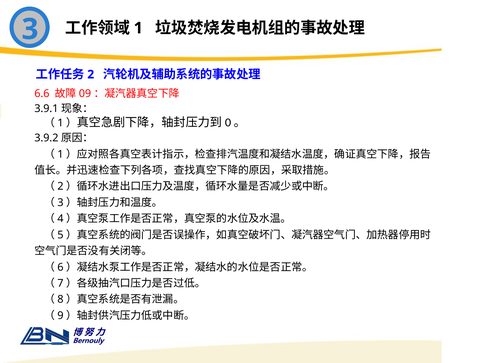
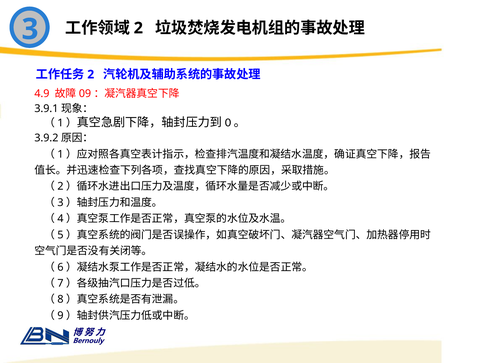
1: 1 -> 2 (138, 28)
6.6: 6.6 -> 4.9 (42, 94)
